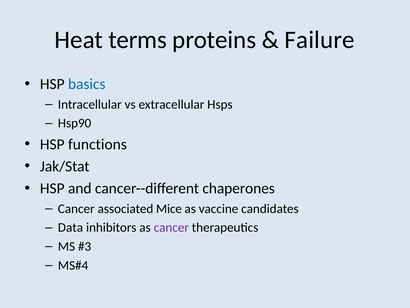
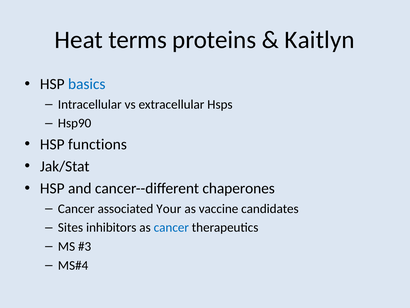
Failure: Failure -> Kaitlyn (320, 40)
Mice: Mice -> Your (169, 208)
Data: Data -> Sites (71, 227)
cancer colour: purple -> blue (171, 227)
